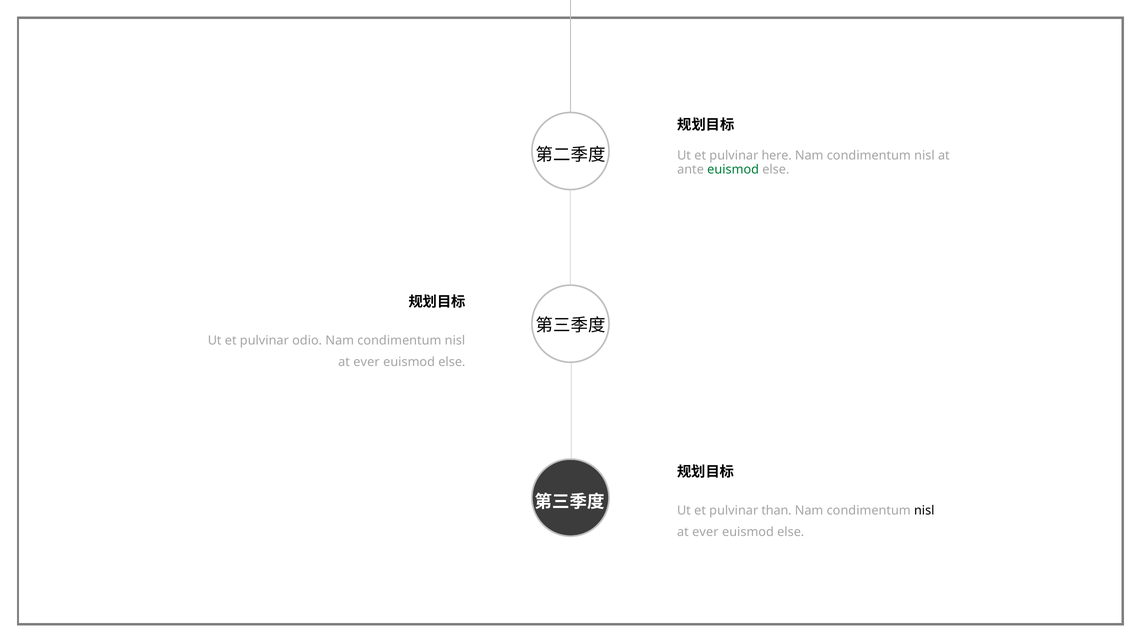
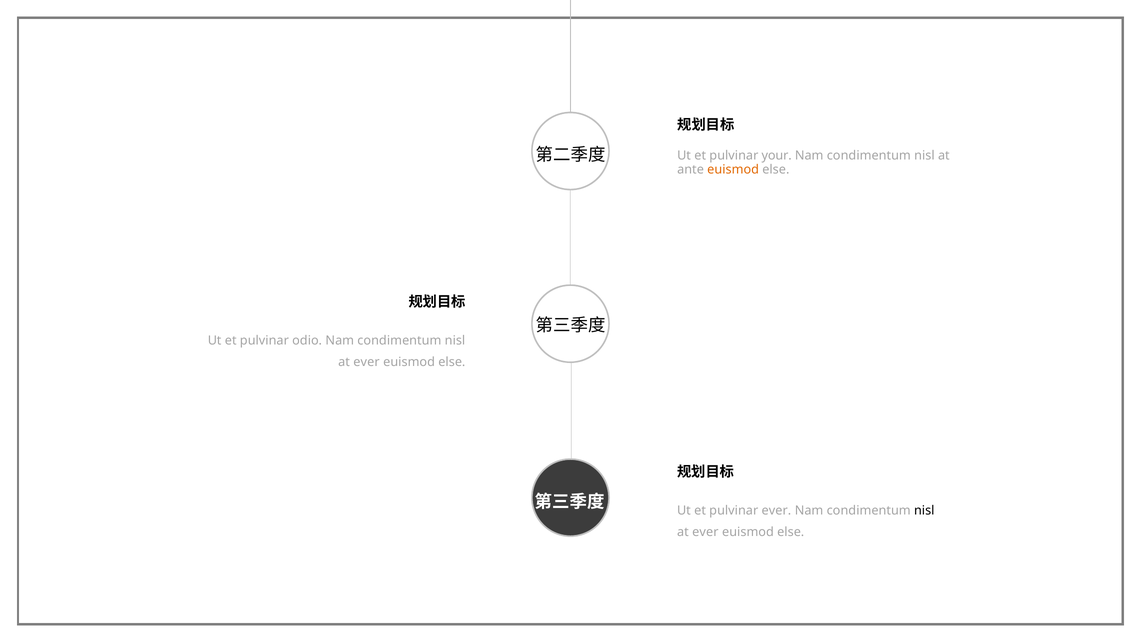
here: here -> your (777, 156)
euismod colour: green -> orange (733, 169)
pulvinar than: than -> ever (776, 510)
